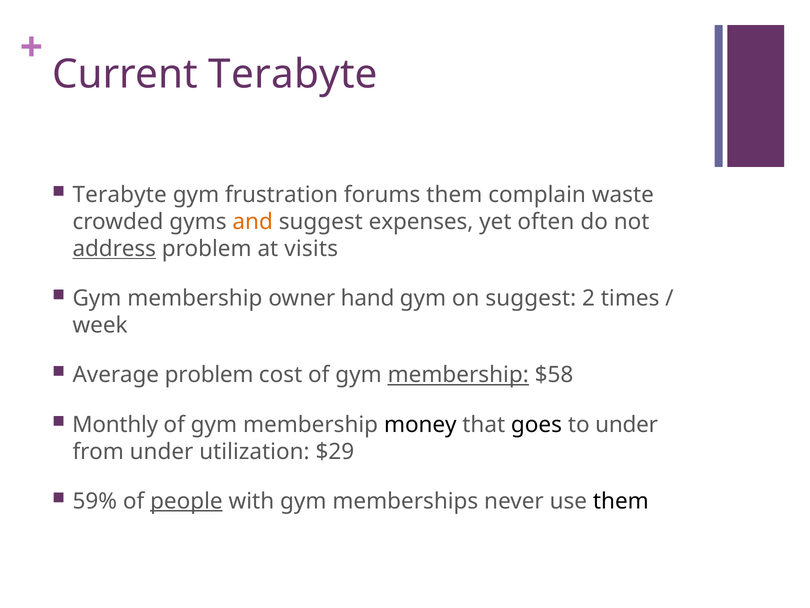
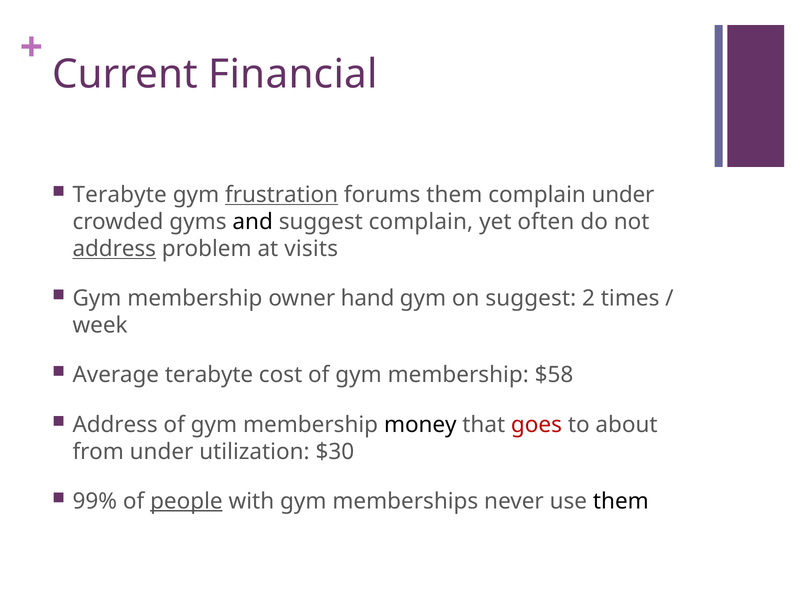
Current Terabyte: Terabyte -> Financial (293, 74)
frustration underline: none -> present (282, 195)
complain waste: waste -> under (623, 195)
and colour: orange -> black (253, 222)
suggest expenses: expenses -> complain (421, 222)
Average problem: problem -> terabyte (209, 375)
membership underline: present -> none (458, 375)
Monthly: Monthly -> Address (115, 424)
goes colour: black -> red (536, 424)
to under: under -> about (626, 424)
$29: $29 -> $30 (335, 451)
59%: 59% -> 99% (95, 501)
